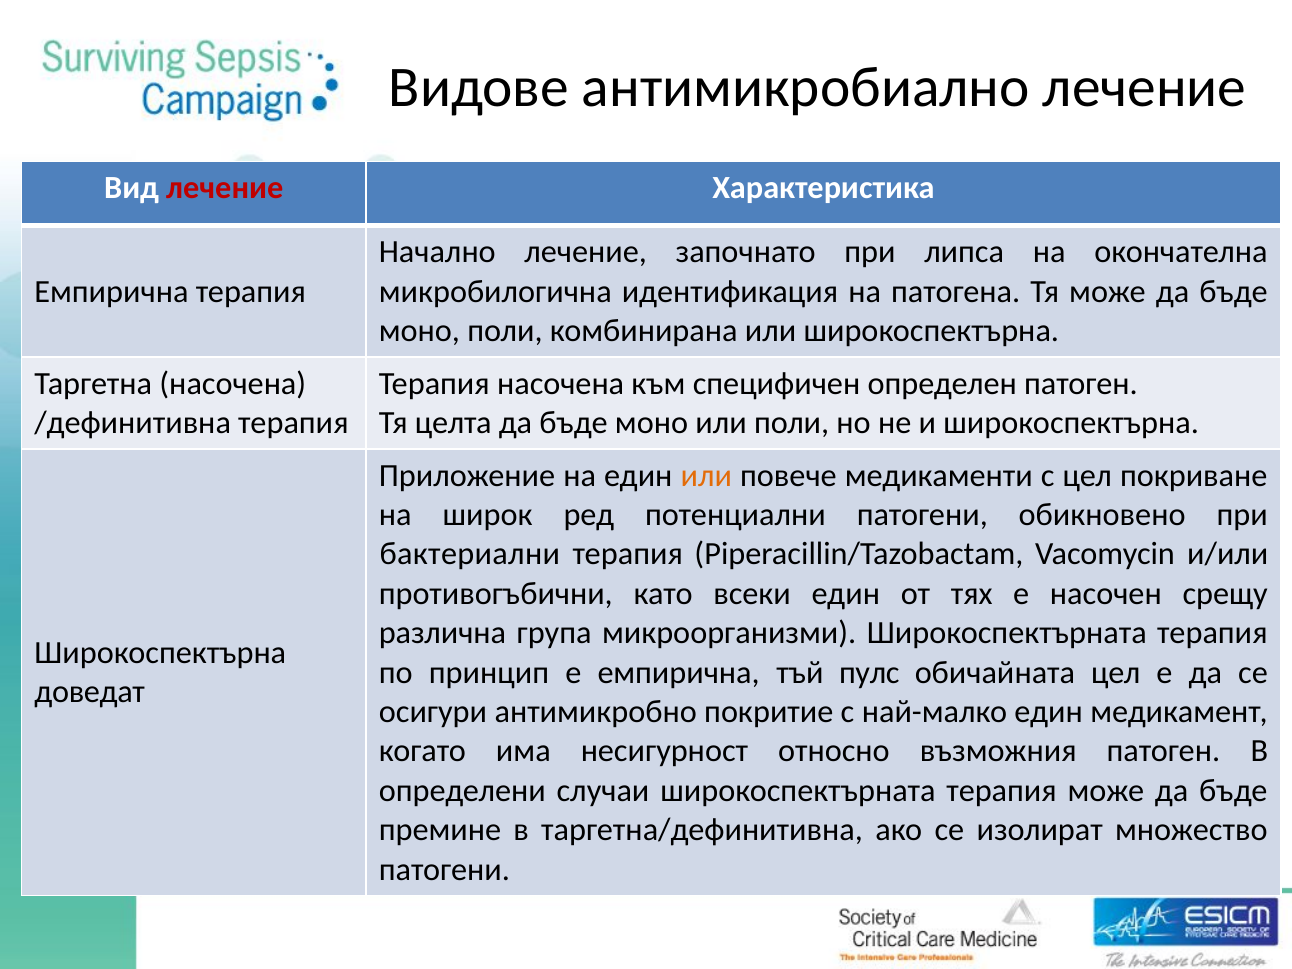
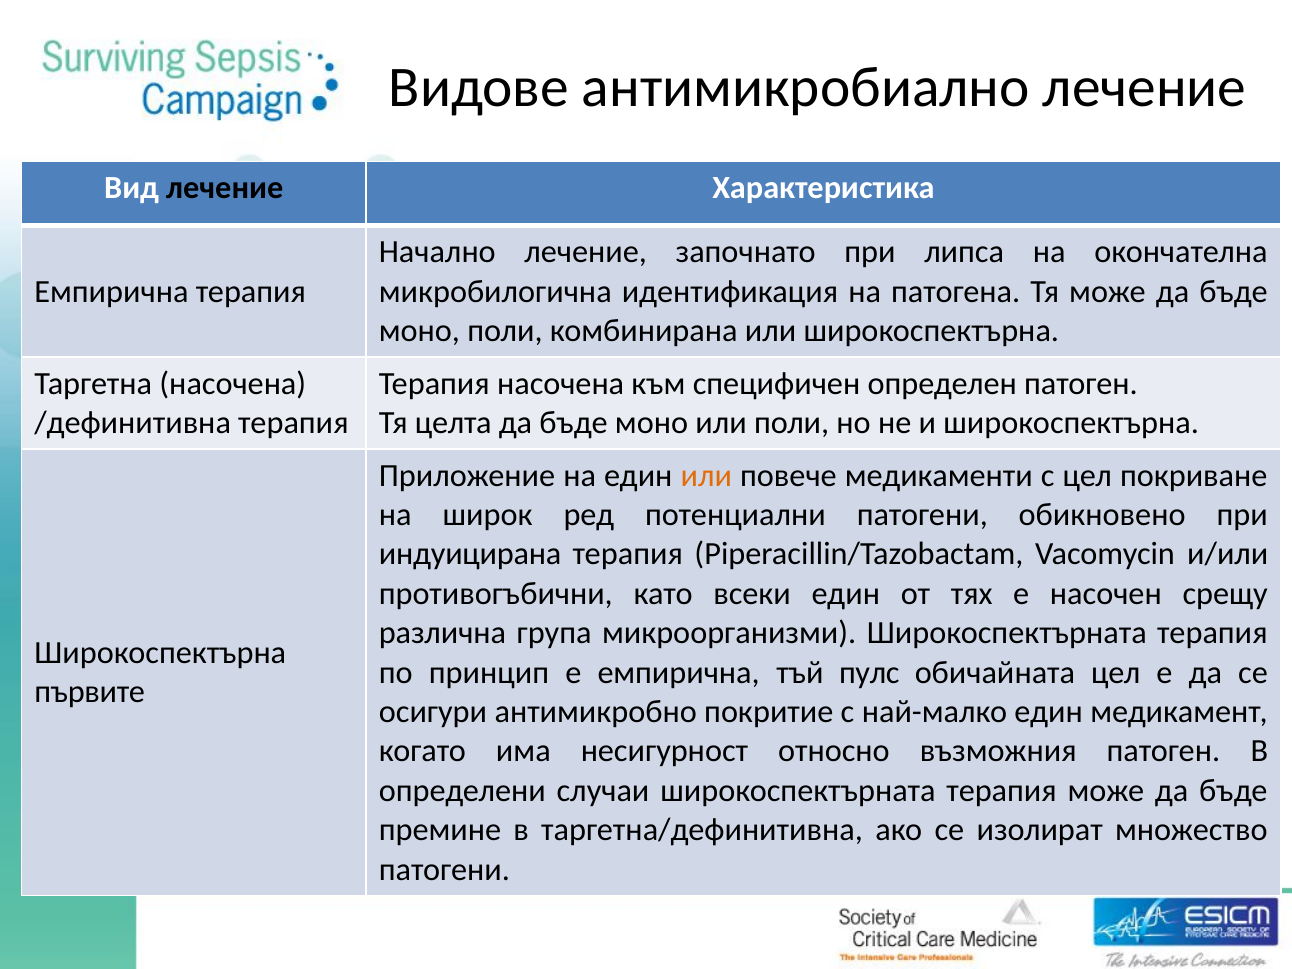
лечение colour: red -> black (225, 188)
бактериални: бактериални -> индуицирана (470, 554)
доведат: доведат -> първите (90, 692)
